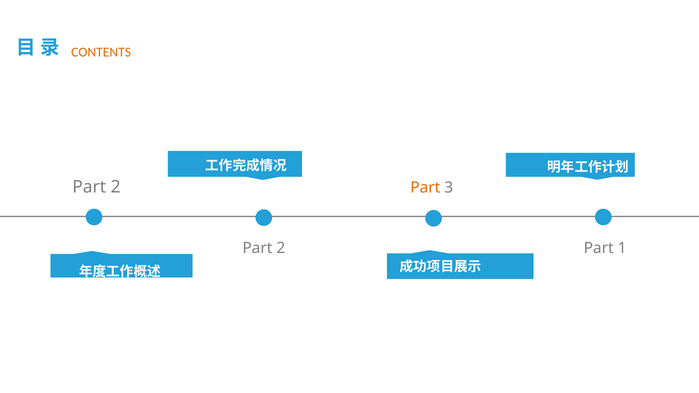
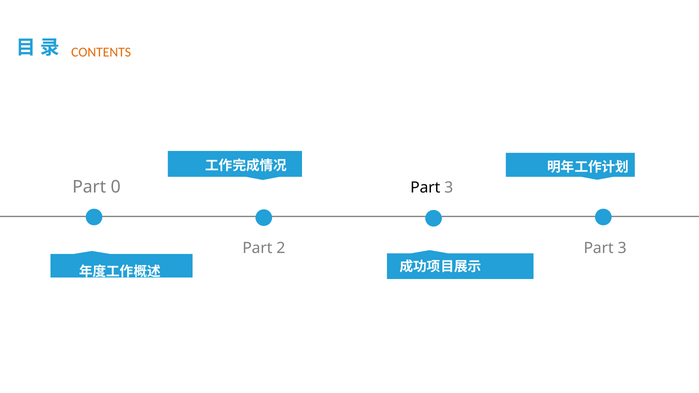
2: 2 -> 0 (116, 187)
Part colour: orange -> black (425, 188)
1: 1 -> 3 (622, 248)
